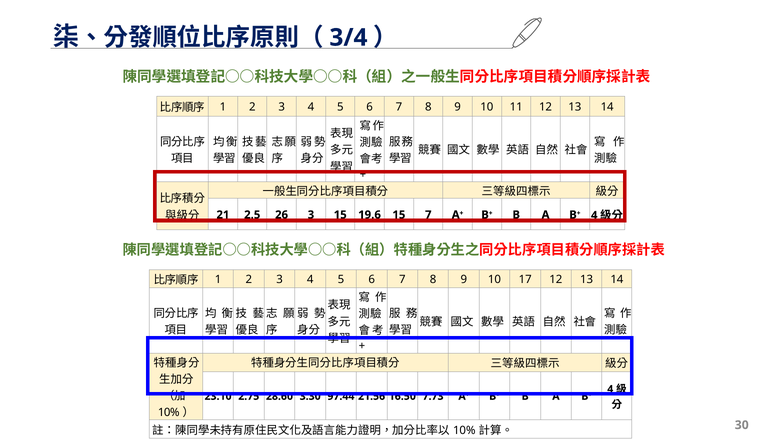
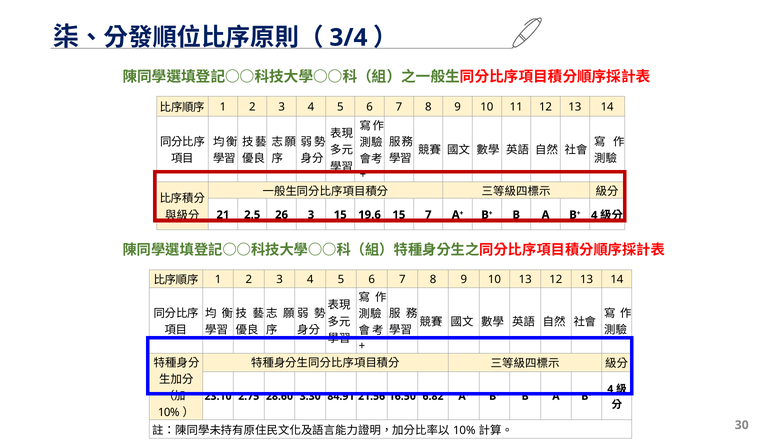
10 17: 17 -> 13 (525, 279)
97.44: 97.44 -> 84.91 (341, 396)
7.73: 7.73 -> 6.82 (433, 396)
